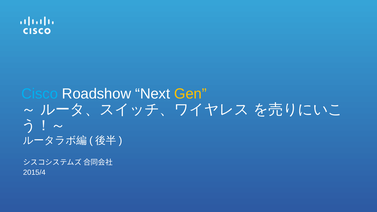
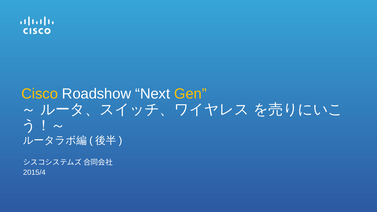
Cisco colour: light blue -> yellow (40, 94)
